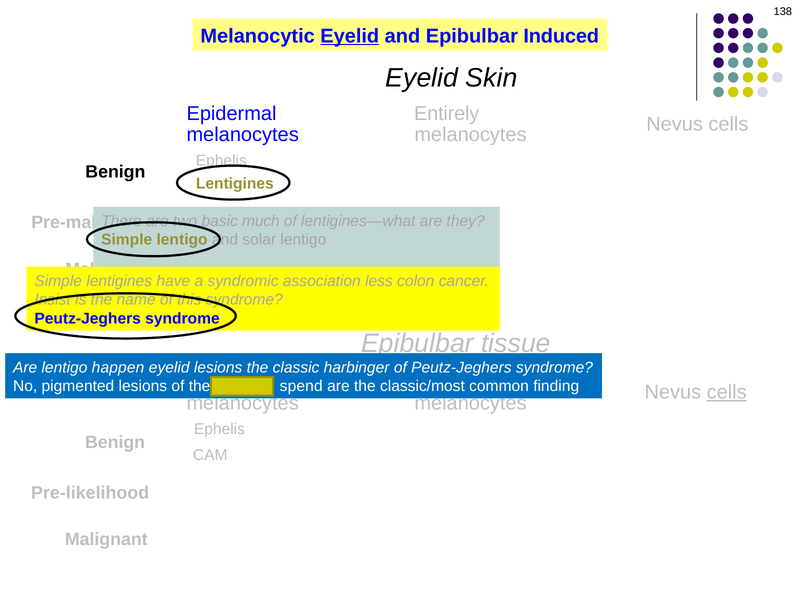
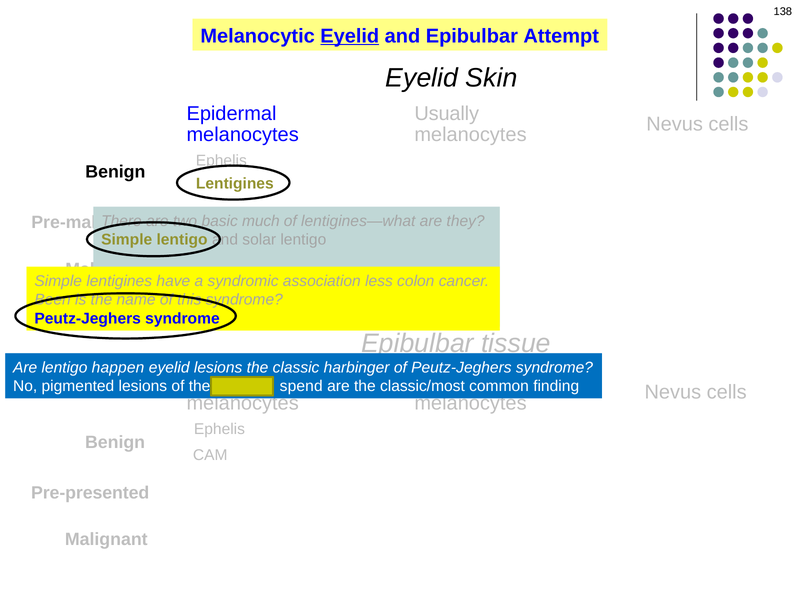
Induced: Induced -> Attempt (561, 36)
Entirely: Entirely -> Usually (447, 113)
Insist: Insist -> Been (53, 300)
cells underline: present -> none (727, 392)
Pre-likelihood: Pre-likelihood -> Pre-presented (90, 493)
